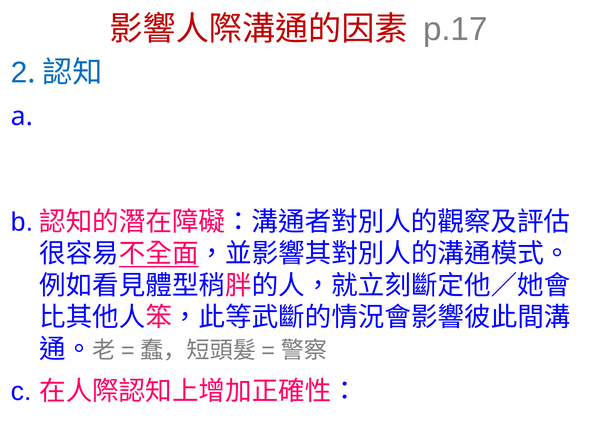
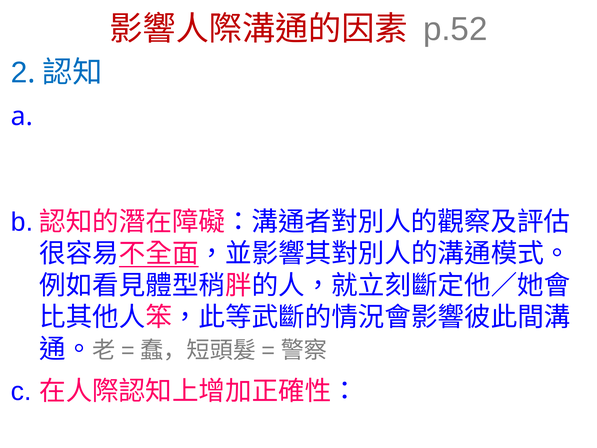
p.17: p.17 -> p.52 (455, 29)
